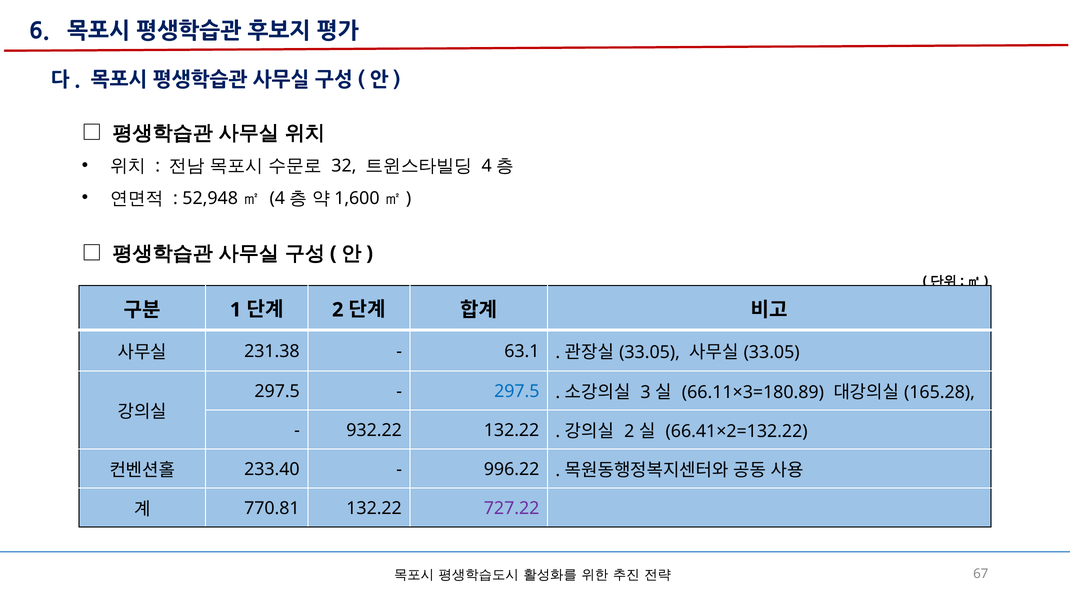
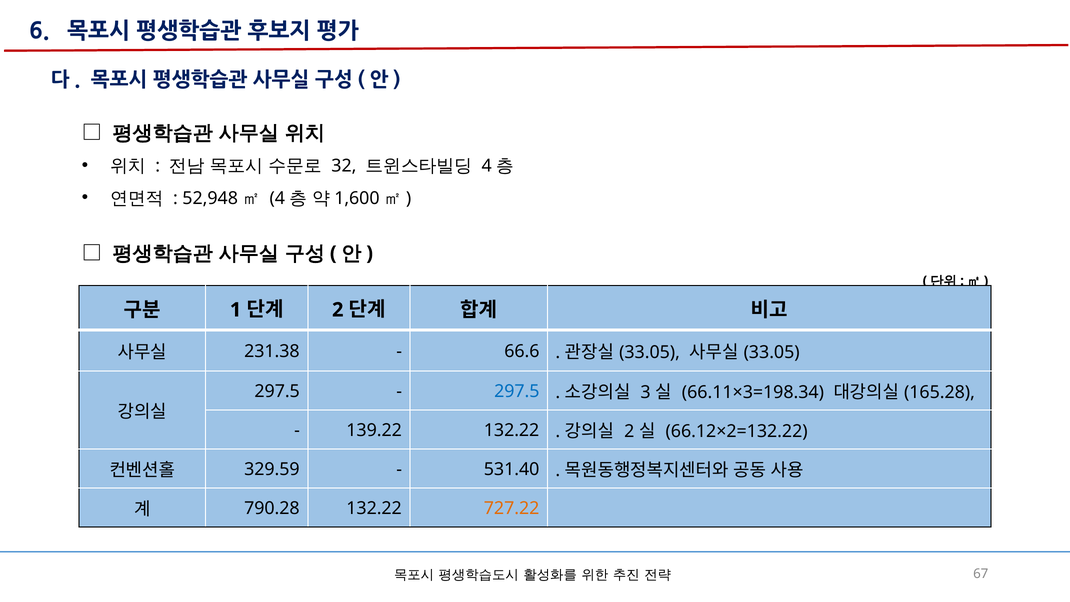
63.1: 63.1 -> 66.6 (522, 351)
66.11×3=180.89: 66.11×3=180.89 -> 66.11×3=198.34 (753, 392)
932.22: 932.22 -> 139.22 (374, 430)
66.41×2=132.22: 66.41×2=132.22 -> 66.12×2=132.22 (737, 431)
233.40: 233.40 -> 329.59 (272, 469)
996.22: 996.22 -> 531.40 (512, 469)
770.81: 770.81 -> 790.28 (272, 508)
727.22 colour: purple -> orange (512, 508)
